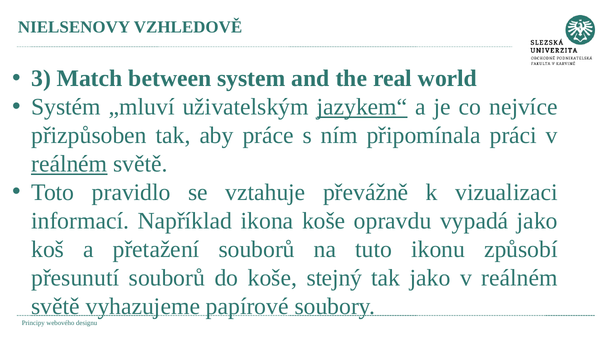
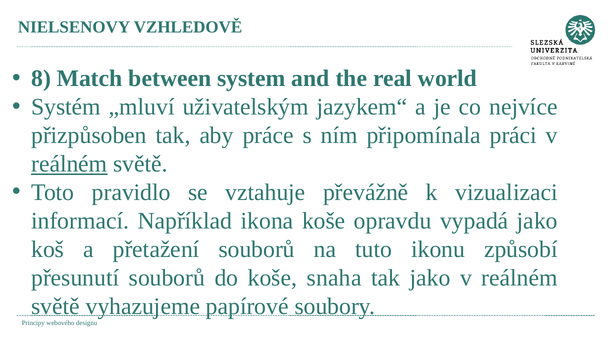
3: 3 -> 8 (41, 79)
jazykem“ underline: present -> none (362, 107)
stejný: stejný -> snaha (334, 278)
